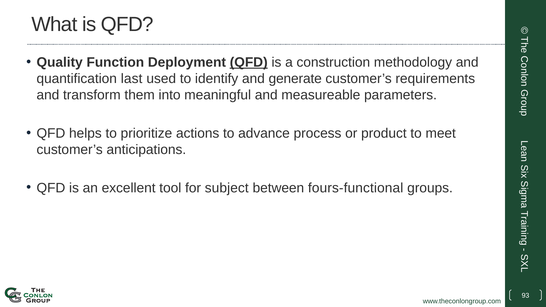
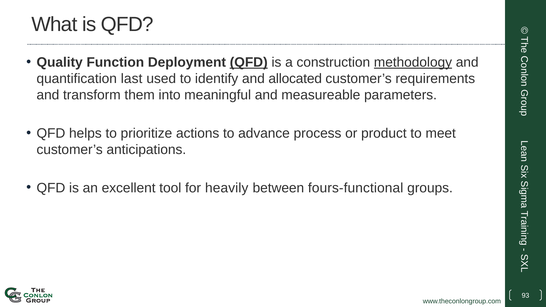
methodology underline: none -> present (413, 62)
generate: generate -> allocated (295, 79)
subject: subject -> heavily (227, 188)
